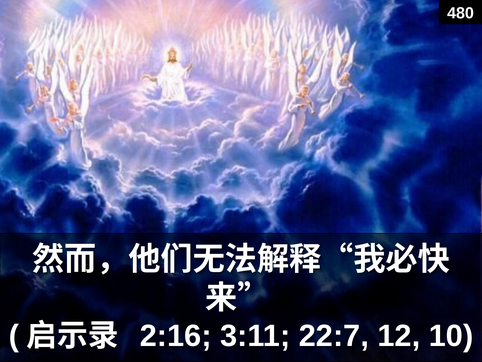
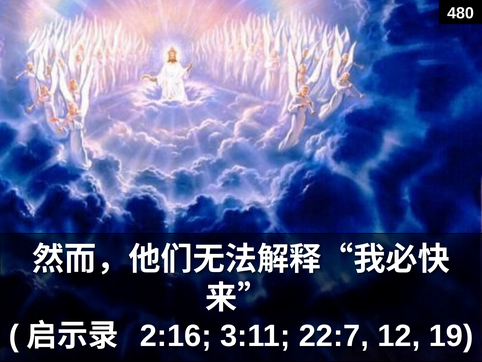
10: 10 -> 19 (451, 335)
